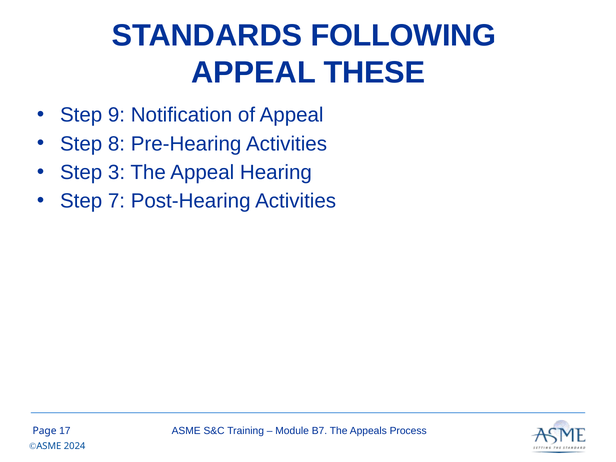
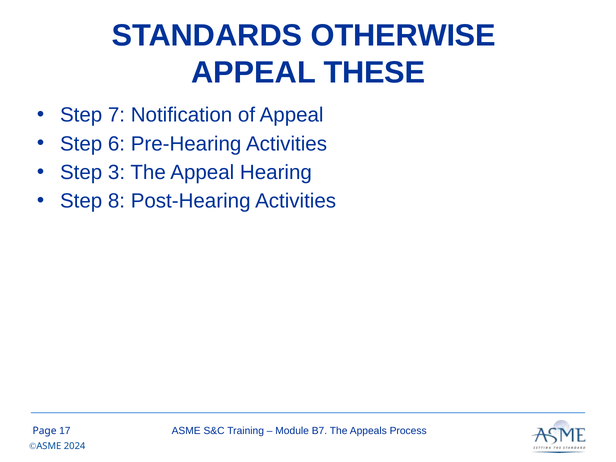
FOLLOWING: FOLLOWING -> OTHERWISE (403, 36)
9: 9 -> 7 (116, 115)
8: 8 -> 6 (116, 144)
7: 7 -> 8 (116, 201)
